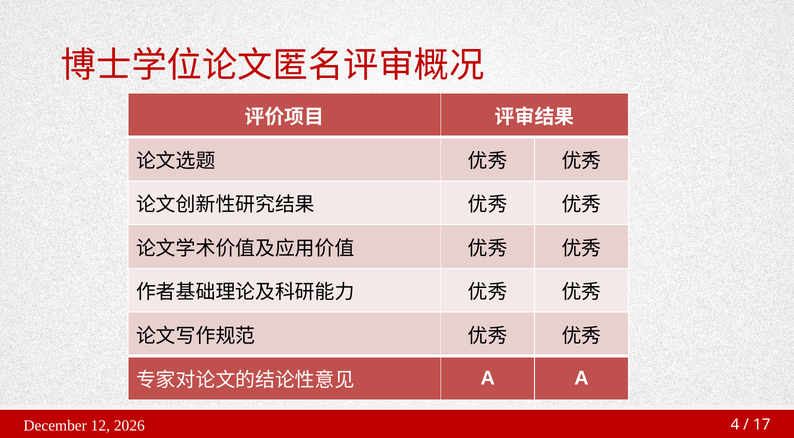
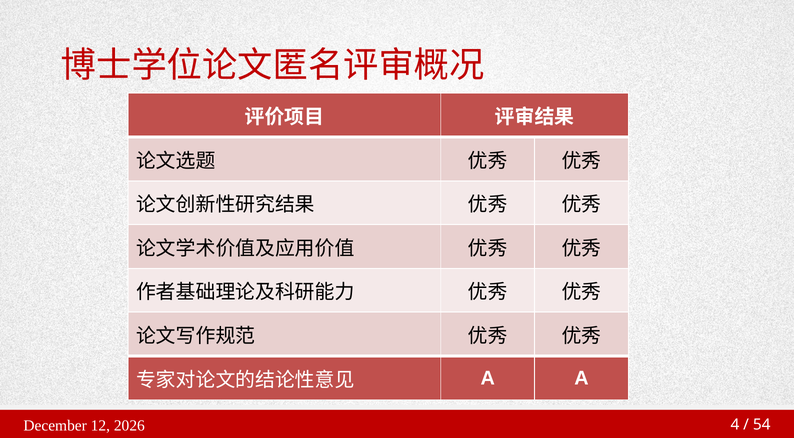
17: 17 -> 54 (762, 424)
